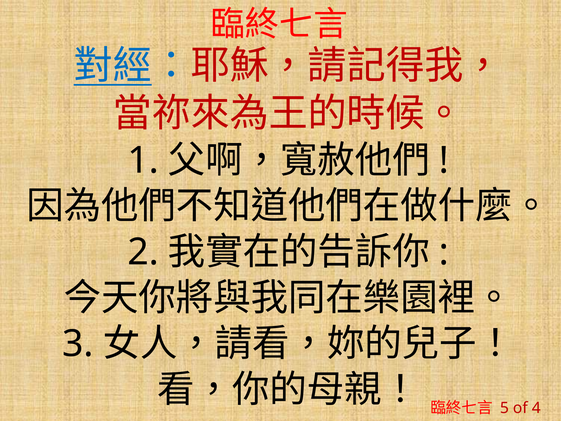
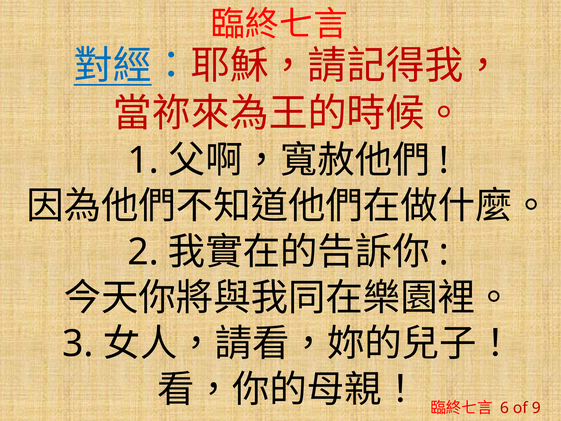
5: 5 -> 6 (504, 408)
4: 4 -> 9 (536, 408)
